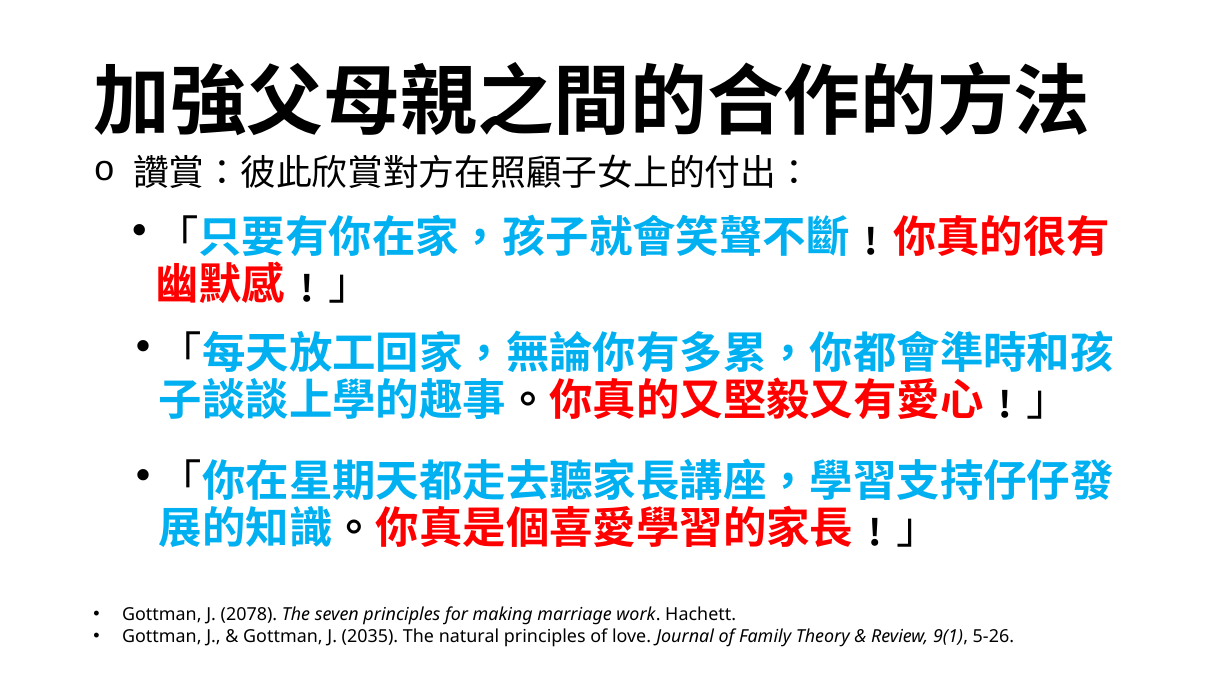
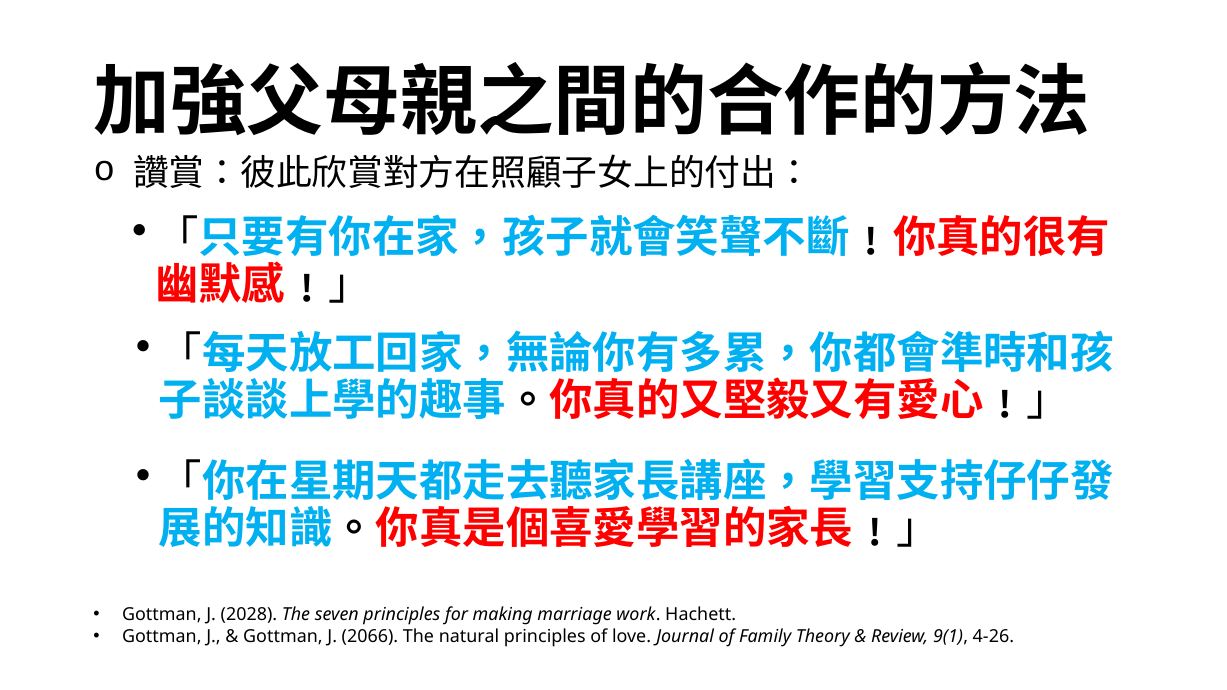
2078: 2078 -> 2028 (249, 615)
2035: 2035 -> 2066 (370, 636)
5-26: 5-26 -> 4-26 (993, 636)
